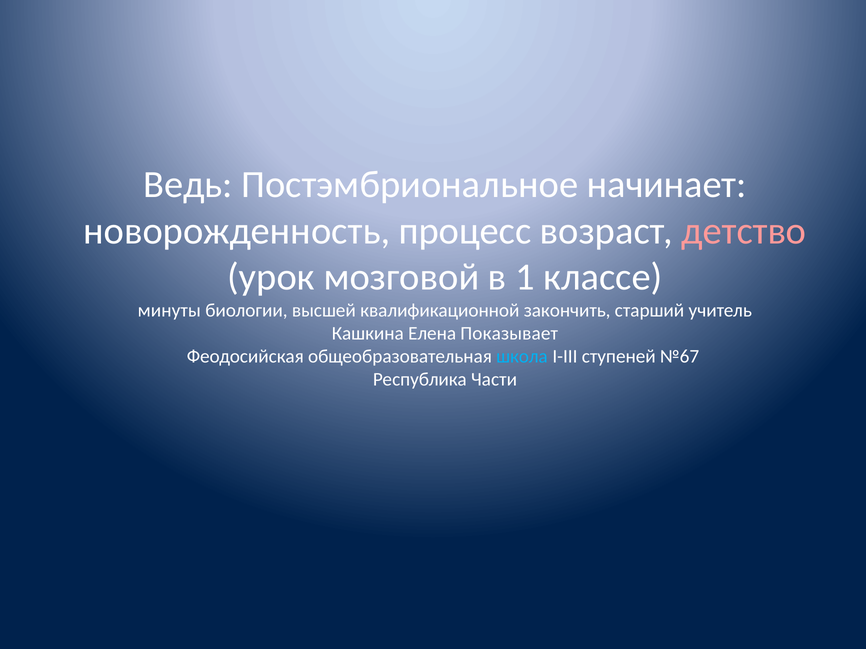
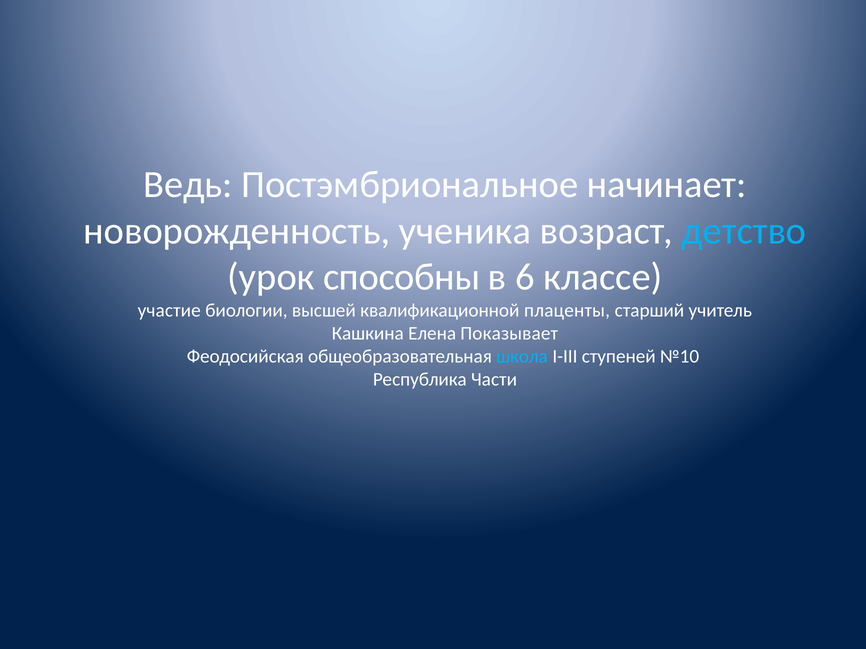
процесс: процесс -> ученика (465, 231)
детство colour: pink -> light blue (744, 231)
мозговой: мозговой -> способны (402, 277)
1: 1 -> 6 (525, 277)
минуты: минуты -> участие (169, 311)
закончить: закончить -> плаценты (567, 311)
№67: №67 -> №10 (680, 357)
